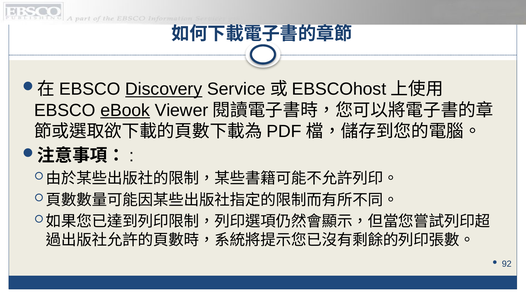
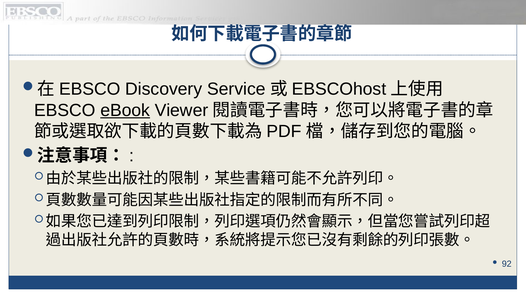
Discovery underline: present -> none (164, 89)
